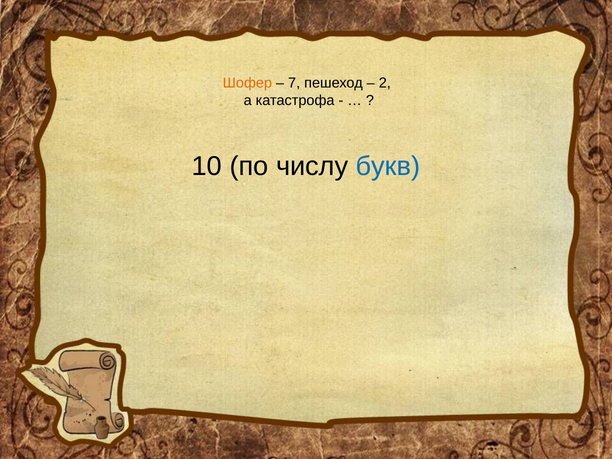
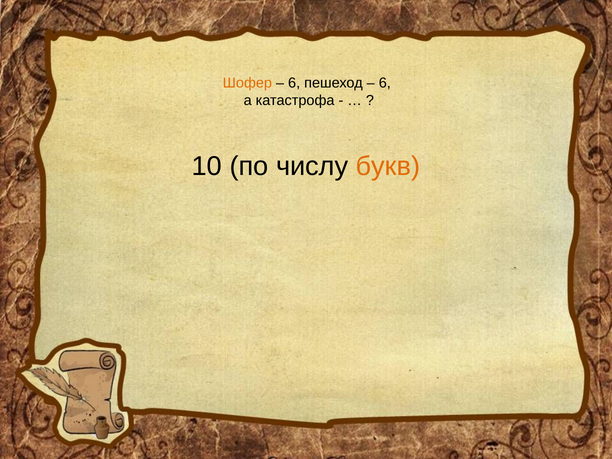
7: 7 -> 6 (294, 83)
2: 2 -> 6 (385, 83)
букв colour: blue -> orange (388, 166)
